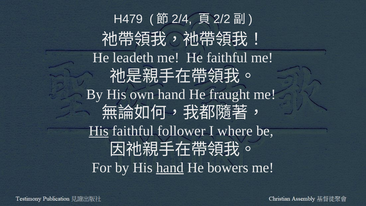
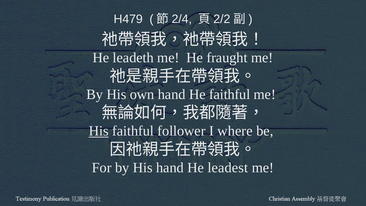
He faithful: faithful -> fraught (227, 58)
He fraught: fraught -> faithful (230, 94)
hand underline: present -> none (170, 168)
bowers: bowers -> leadest (228, 168)
